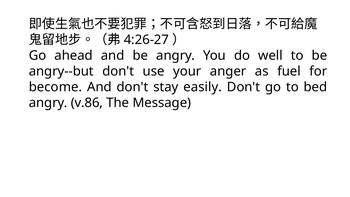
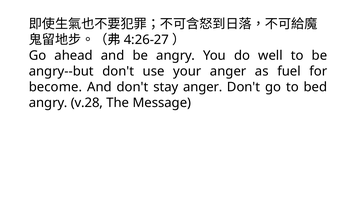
stay easily: easily -> anger (203, 87)
v.86: v.86 -> v.28 (87, 103)
